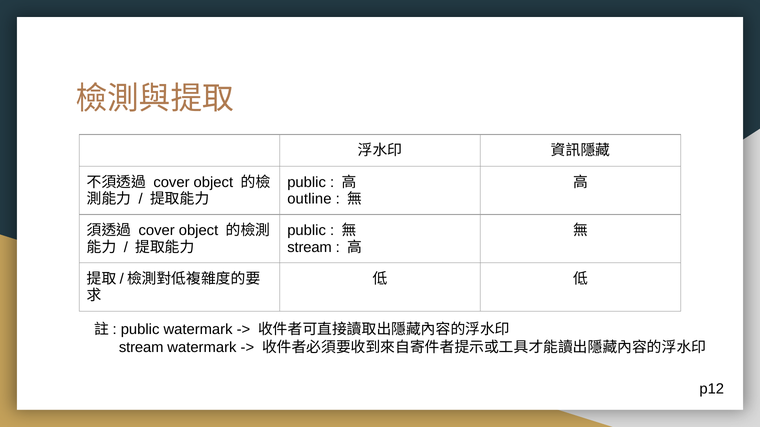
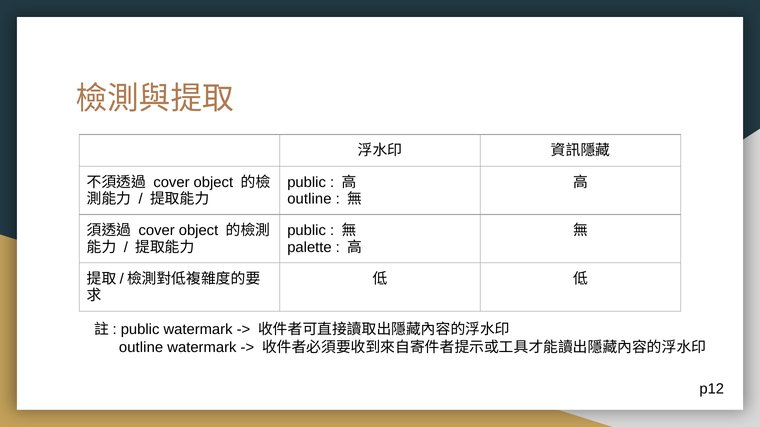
stream: stream -> palette (309, 247)
stream: stream -> outline (141, 348)
